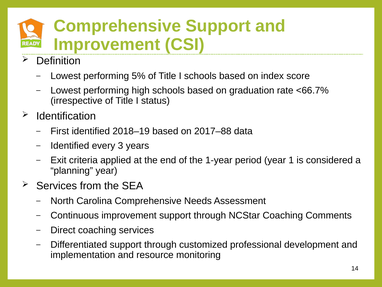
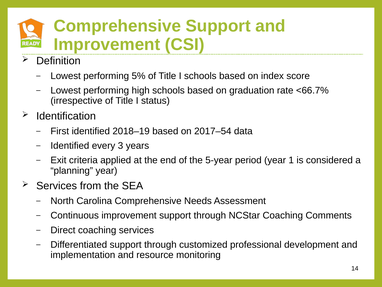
2017–88: 2017–88 -> 2017–54 (213, 131)
1-year: 1-year -> 5-year (219, 160)
